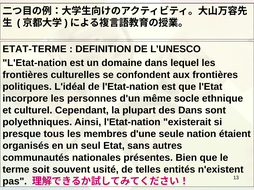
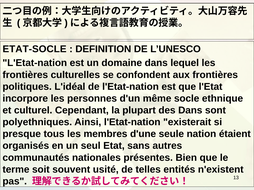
ETAT-TERME: ETAT-TERME -> ETAT-SOCLE (35, 49)
